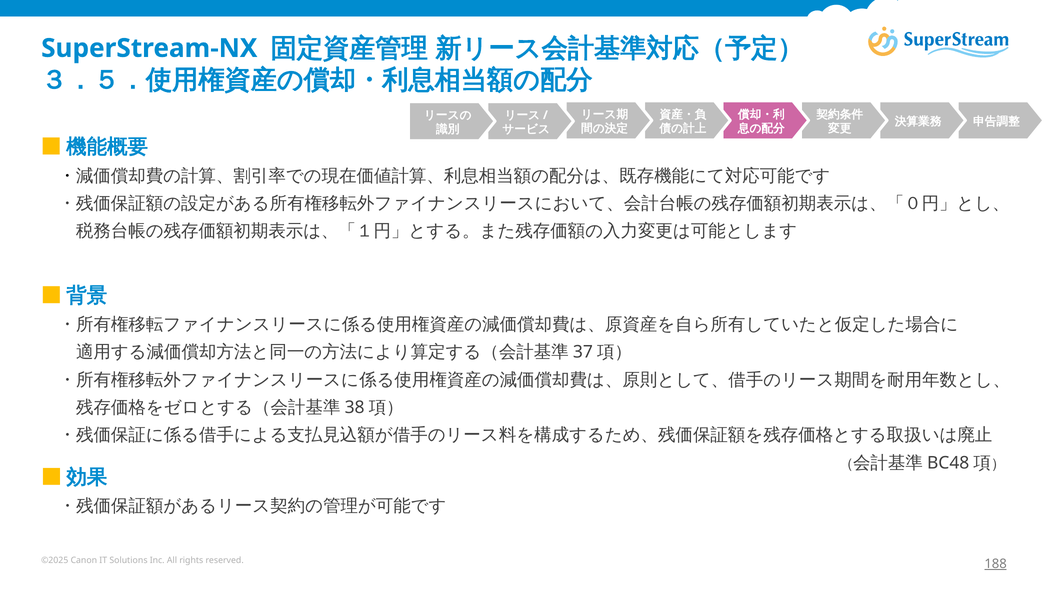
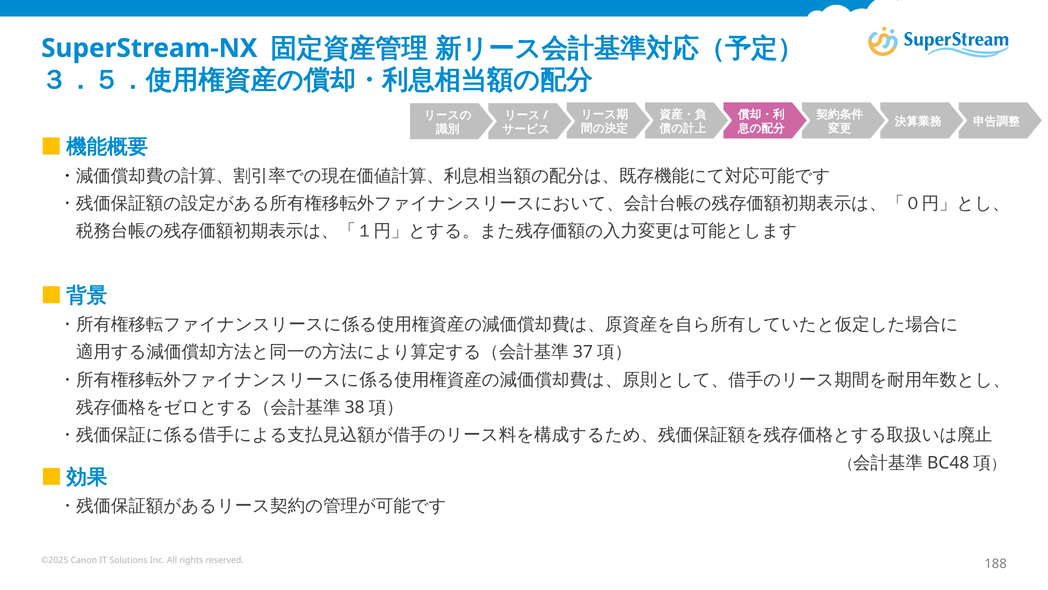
188 underline: present -> none (996, 563)
